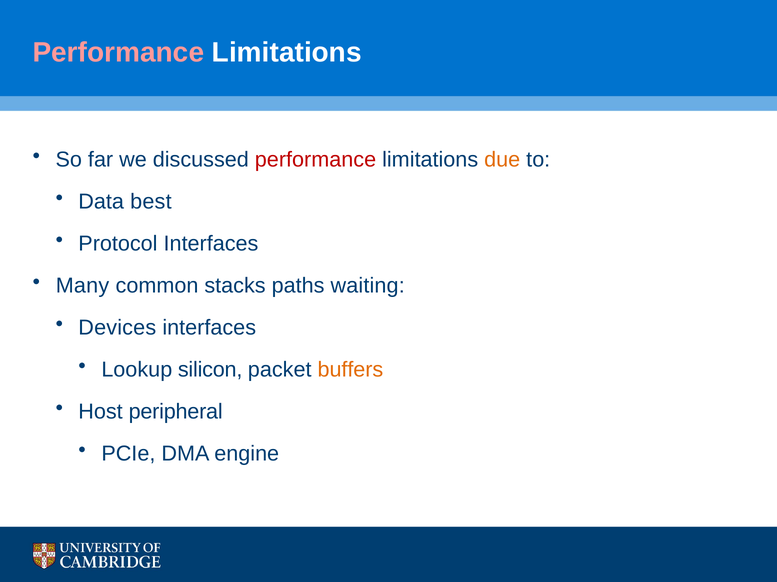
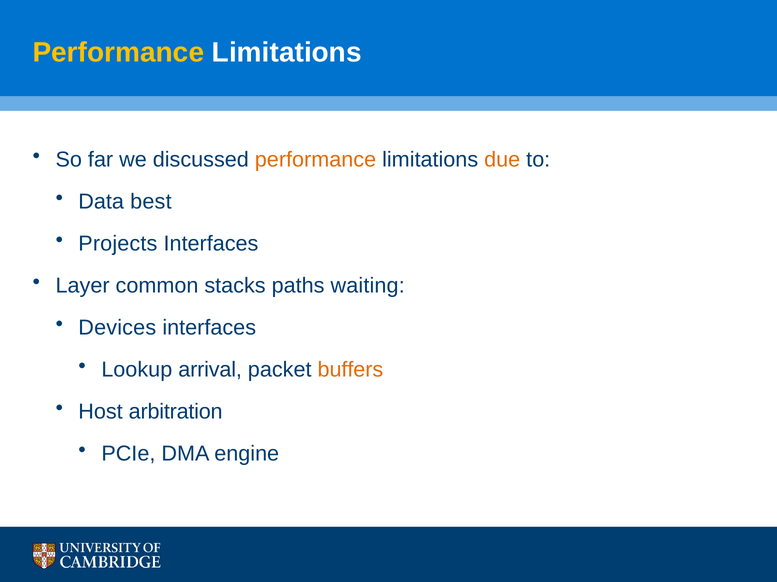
Performance colour: pink -> yellow (118, 53)
performance colour: red -> orange (316, 160)
Protocol: Protocol -> Projects (118, 244)
Many: Many -> Layer (83, 286)
silicon: silicon -> arrival (210, 370)
peripheral: peripheral -> arbitration (176, 412)
